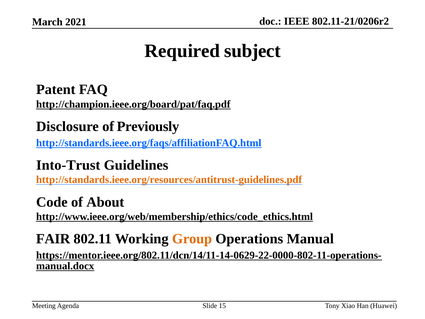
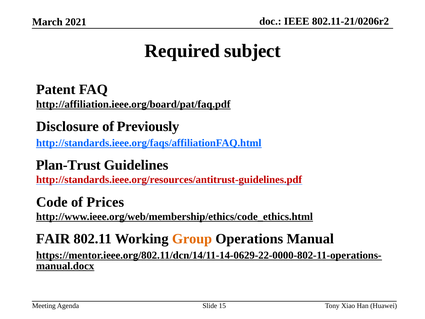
http://champion.ieee.org/board/pat/faq.pdf: http://champion.ieee.org/board/pat/faq.pdf -> http://affiliation.ieee.org/board/pat/faq.pdf (133, 104)
Into-Trust: Into-Trust -> Plan-Trust (68, 165)
http://standards.ieee.org/resources/antitrust-guidelines.pdf colour: orange -> red (169, 180)
About: About -> Prices (105, 202)
